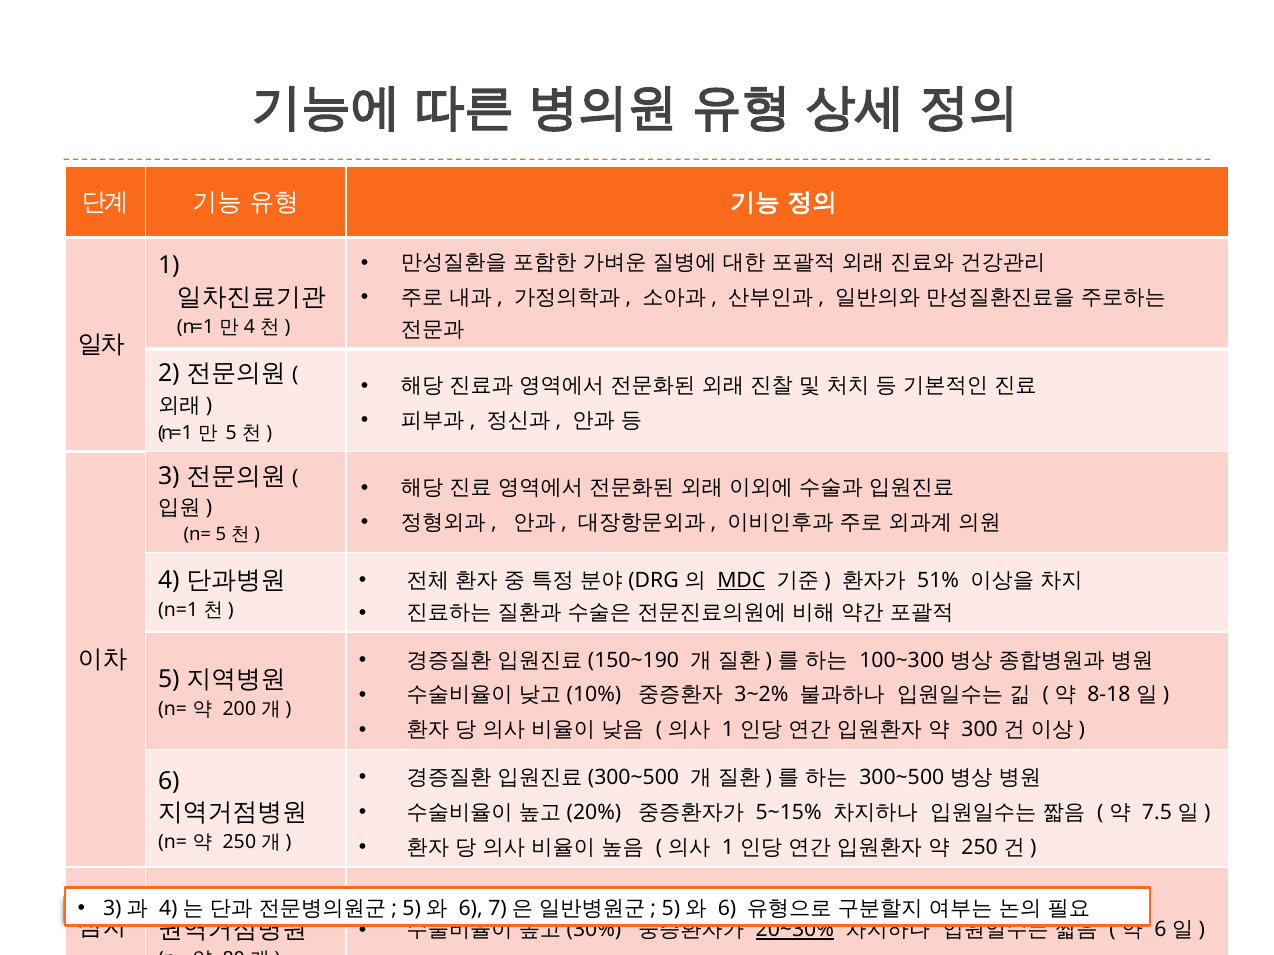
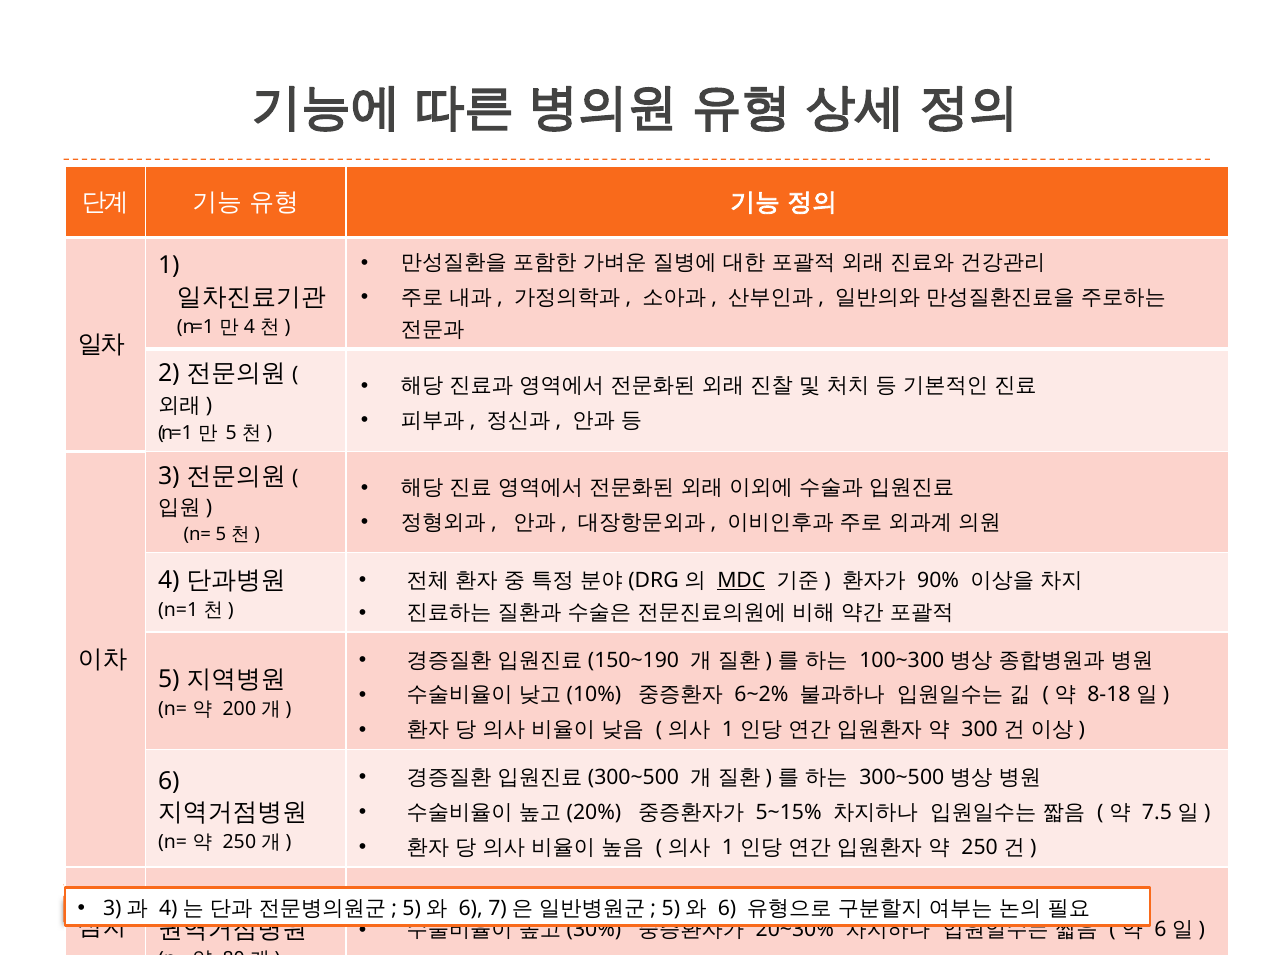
51%: 51% -> 90% (938, 581)
3~2%: 3~2% -> 6~2% (761, 695)
20~30% underline: present -> none (795, 930)
